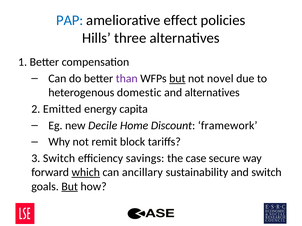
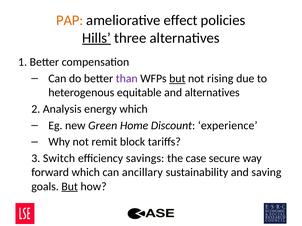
PAP colour: blue -> orange (70, 20)
Hills underline: none -> present (97, 38)
novel: novel -> rising (220, 79)
domestic: domestic -> equitable (139, 93)
Emitted: Emitted -> Analysis (62, 109)
energy capita: capita -> which (134, 109)
Decile: Decile -> Green (103, 126)
framework: framework -> experience (228, 126)
which underline: present -> none (86, 173)
and switch: switch -> saving (266, 173)
